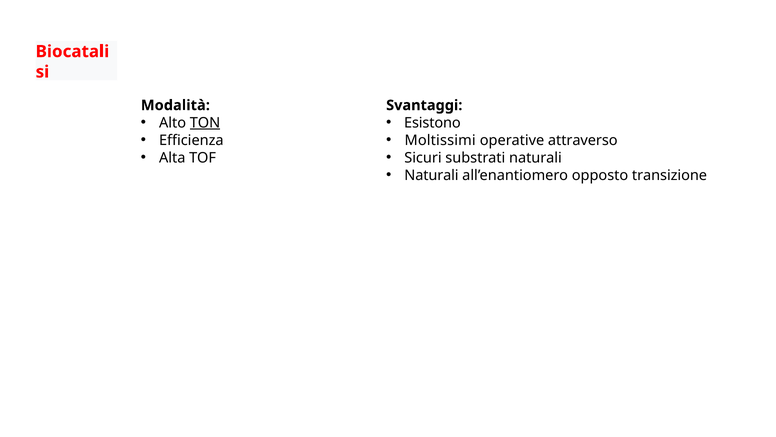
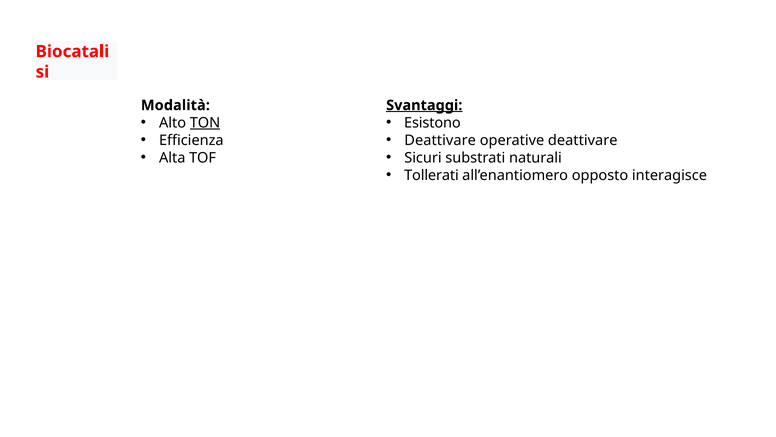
Svantaggi underline: none -> present (424, 105)
Moltissimi: Moltissimi -> Deattivare (440, 140)
operative attraverso: attraverso -> deattivare (583, 140)
Naturali: Naturali -> Tollerati (431, 175)
transizione: transizione -> interagisce (669, 175)
